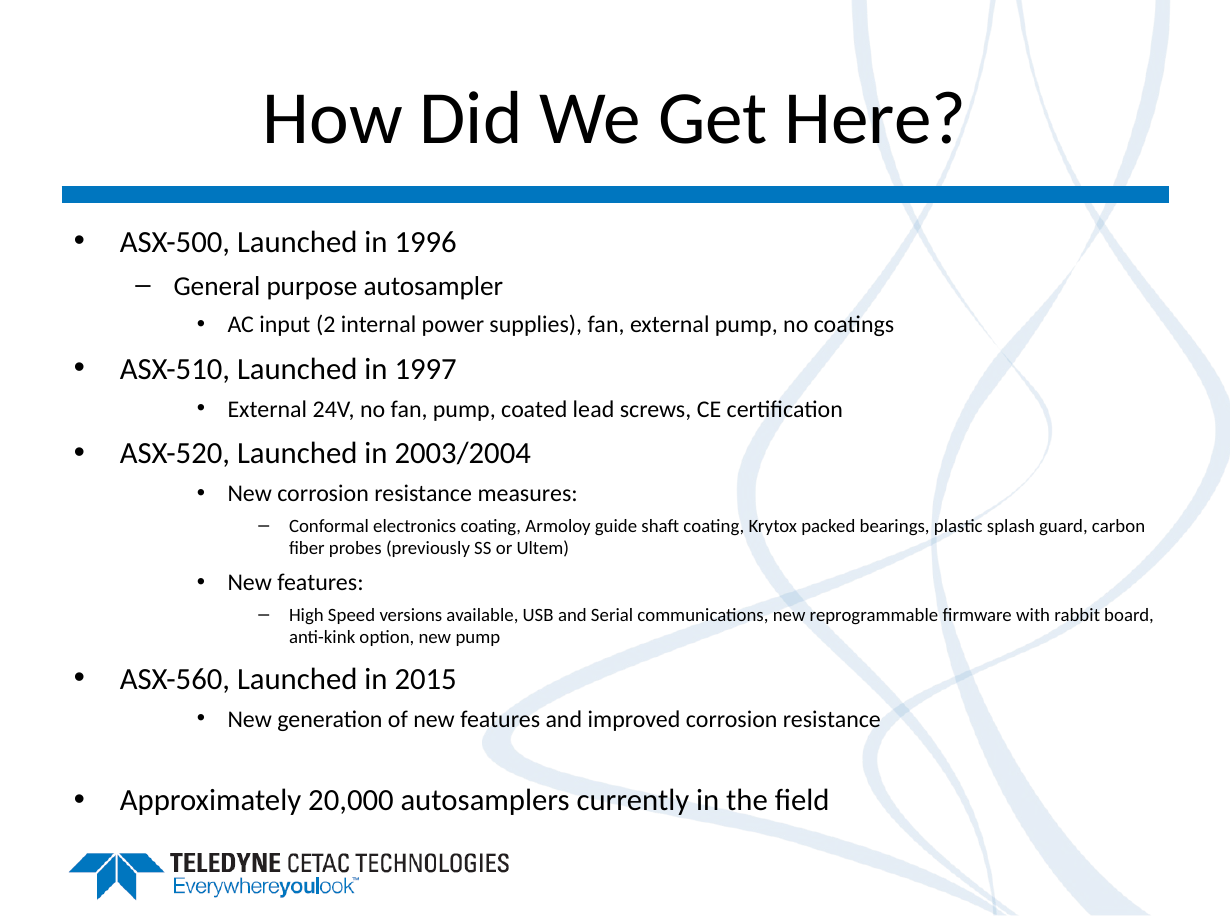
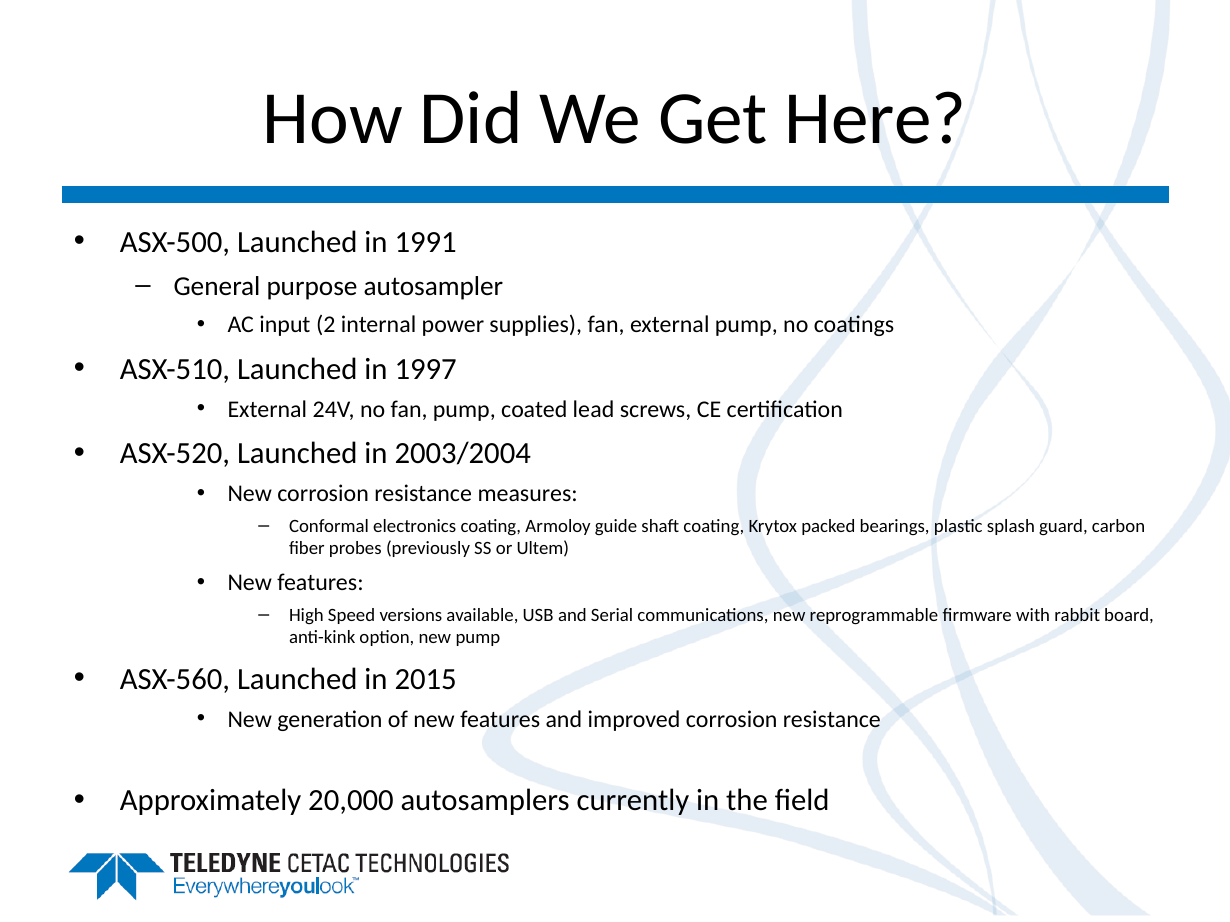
1996: 1996 -> 1991 (426, 242)
